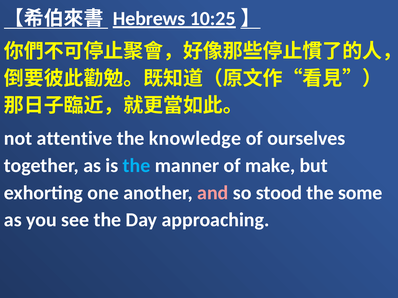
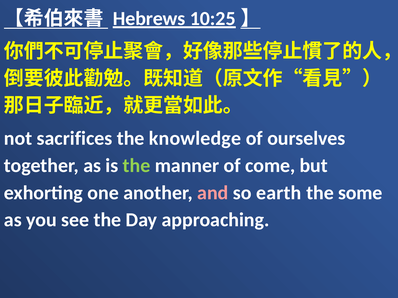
attentive: attentive -> sacrifices (75, 139)
the colour: light blue -> light green (137, 166)
make: make -> come (270, 166)
stood: stood -> earth (279, 193)
